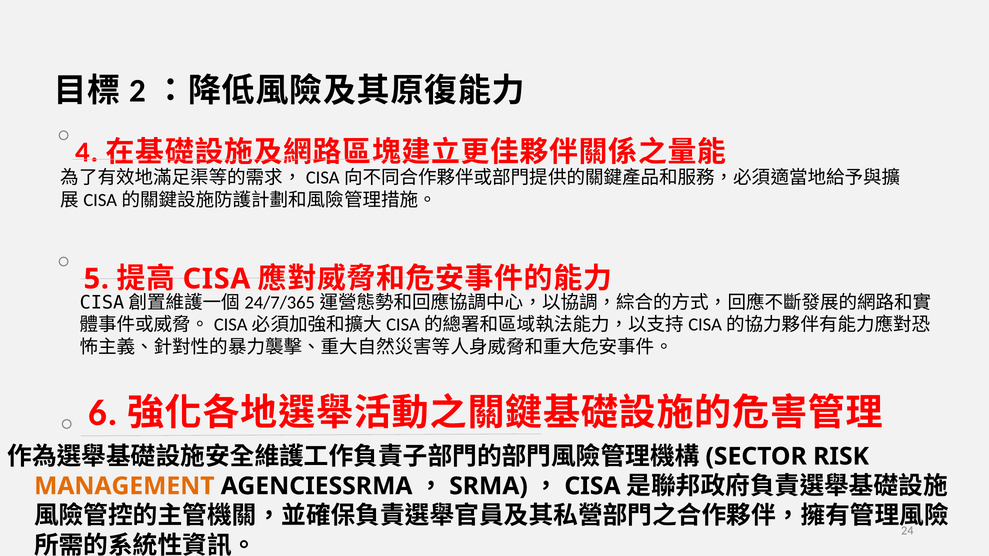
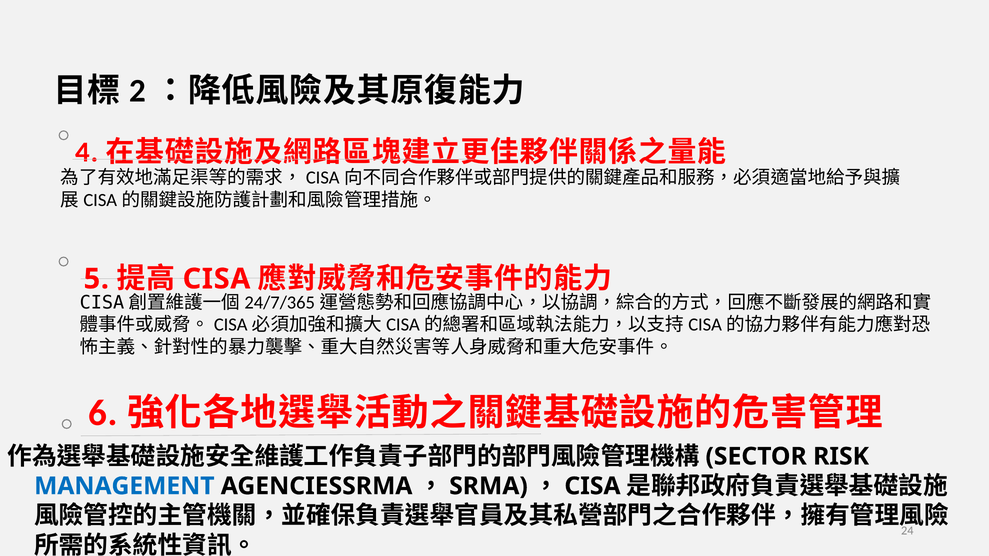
MANAGEMENT colour: orange -> blue (124, 486)
